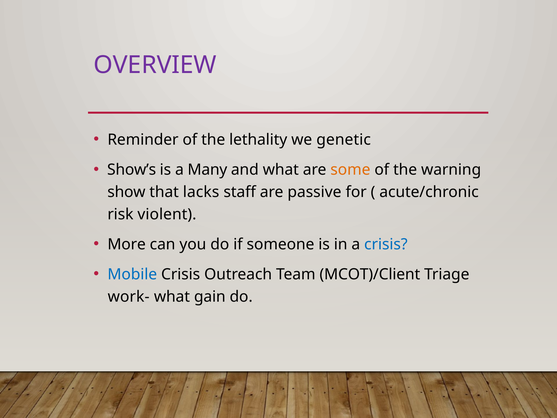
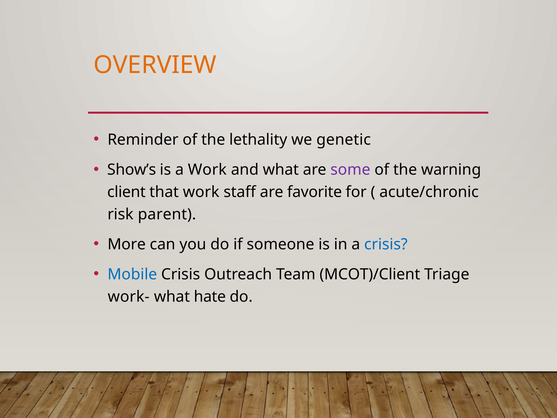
OVERVIEW colour: purple -> orange (155, 65)
a Many: Many -> Work (207, 170)
some colour: orange -> purple (350, 170)
show: show -> client (126, 192)
that lacks: lacks -> work (201, 192)
passive: passive -> favorite (315, 192)
violent: violent -> parent (167, 214)
gain: gain -> hate (210, 297)
